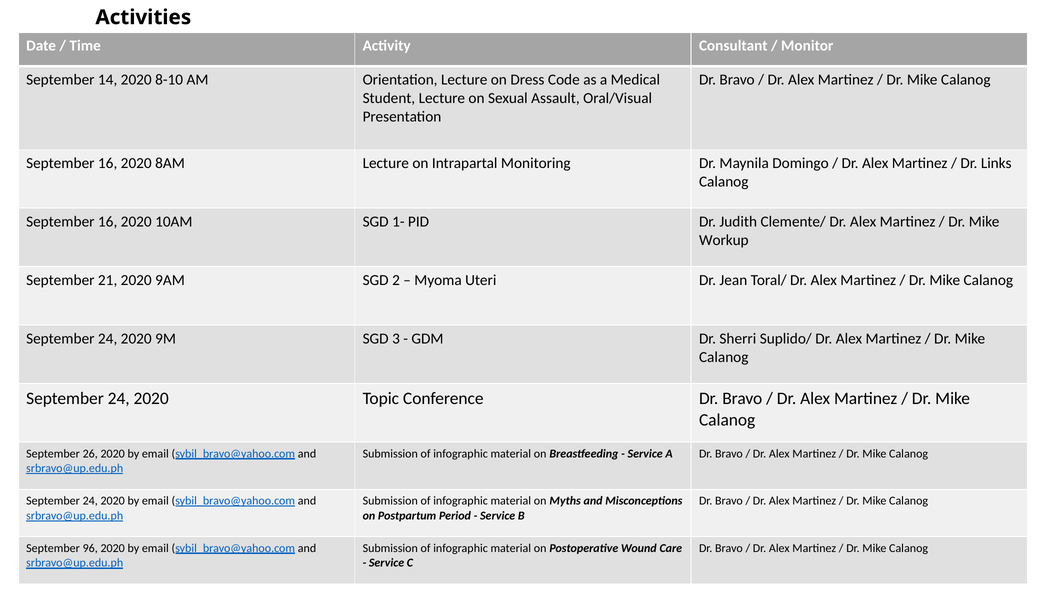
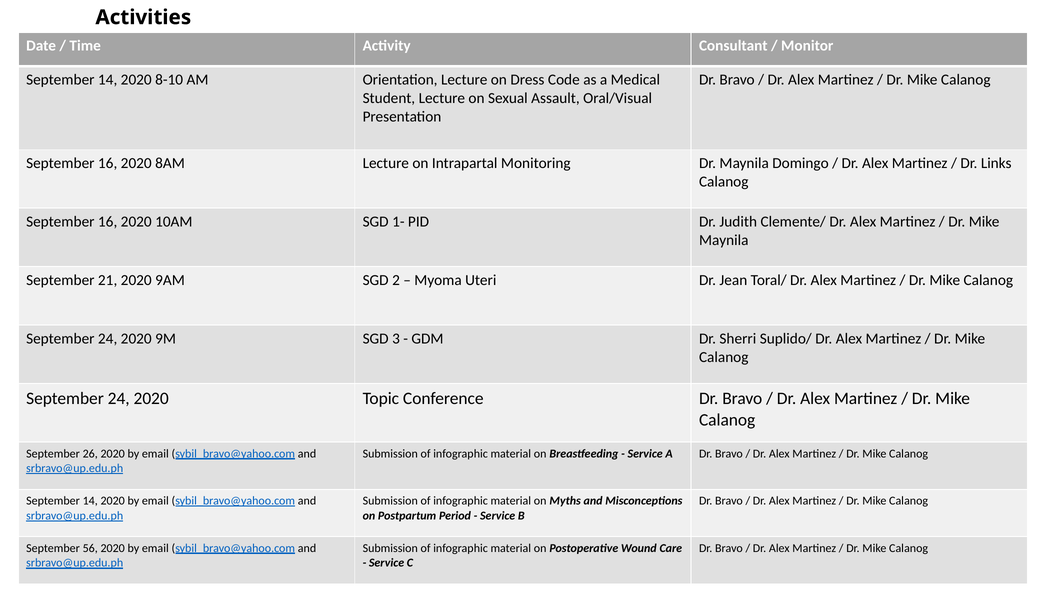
Workup: Workup -> Maynila (724, 240)
24: 24 -> 14 (90, 500)
96: 96 -> 56 (90, 548)
